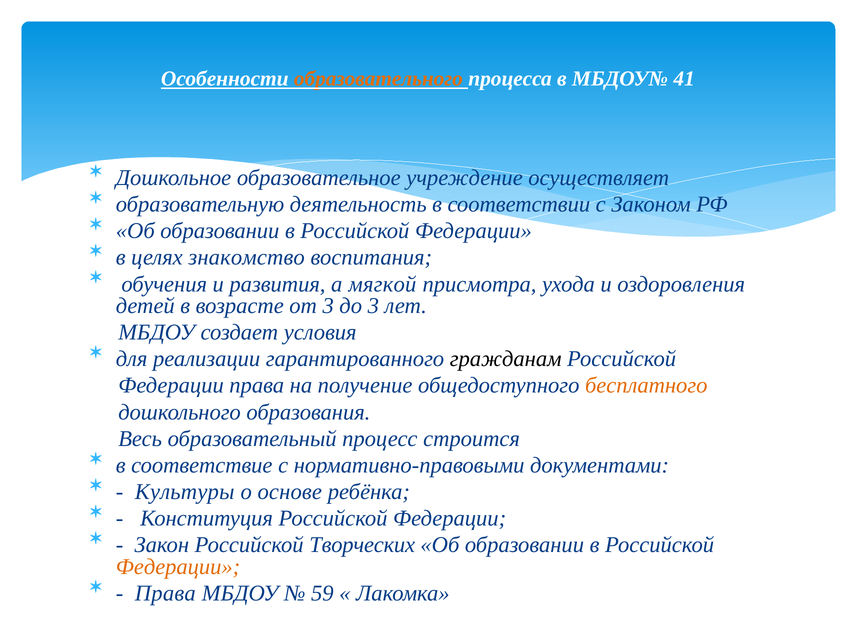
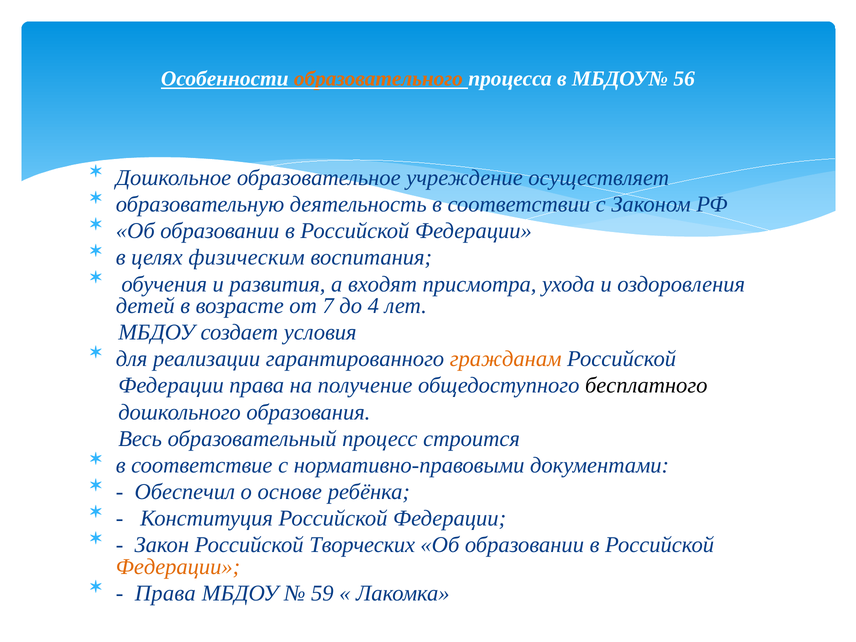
41: 41 -> 56 (684, 79)
знакомство: знакомство -> физическим (247, 257)
мягкой: мягкой -> входят (383, 284)
от 3: 3 -> 7 (328, 306)
до 3: 3 -> 4 (373, 306)
гражданам colour: black -> orange (506, 359)
бесплатного colour: orange -> black (646, 386)
Культуры: Культуры -> Обеспечил (185, 492)
